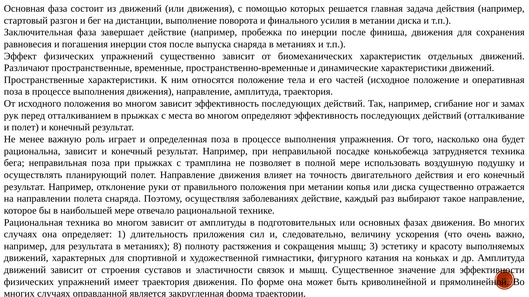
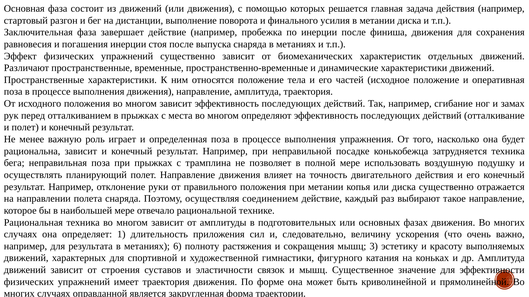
заболеваниях: заболеваниях -> соединением (270, 199)
8: 8 -> 6 (177, 247)
